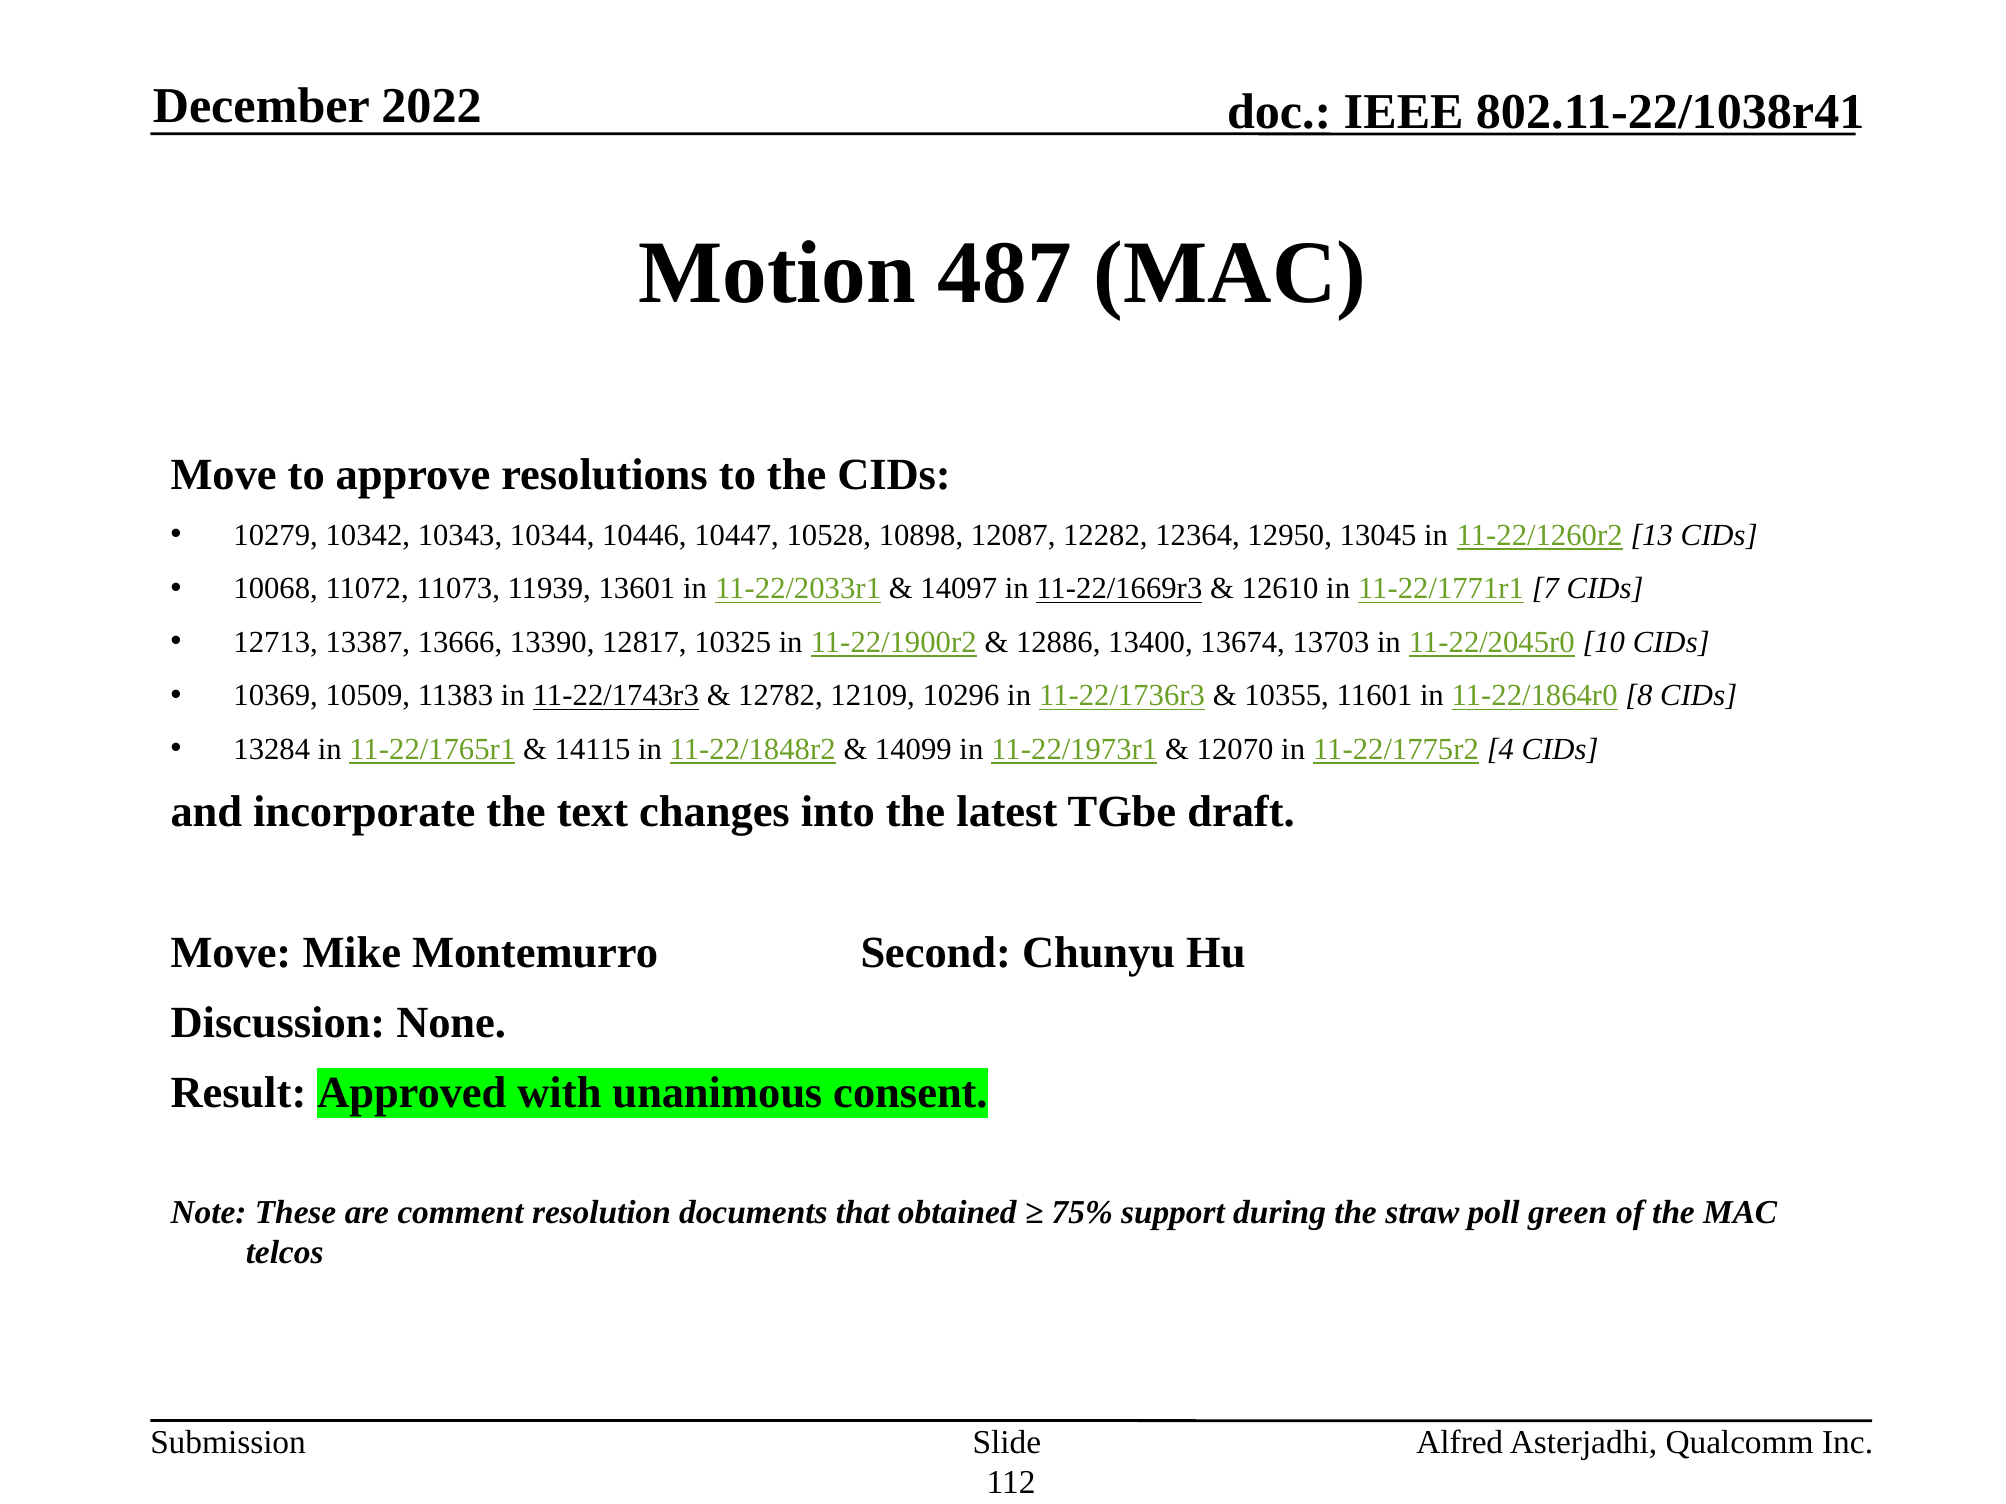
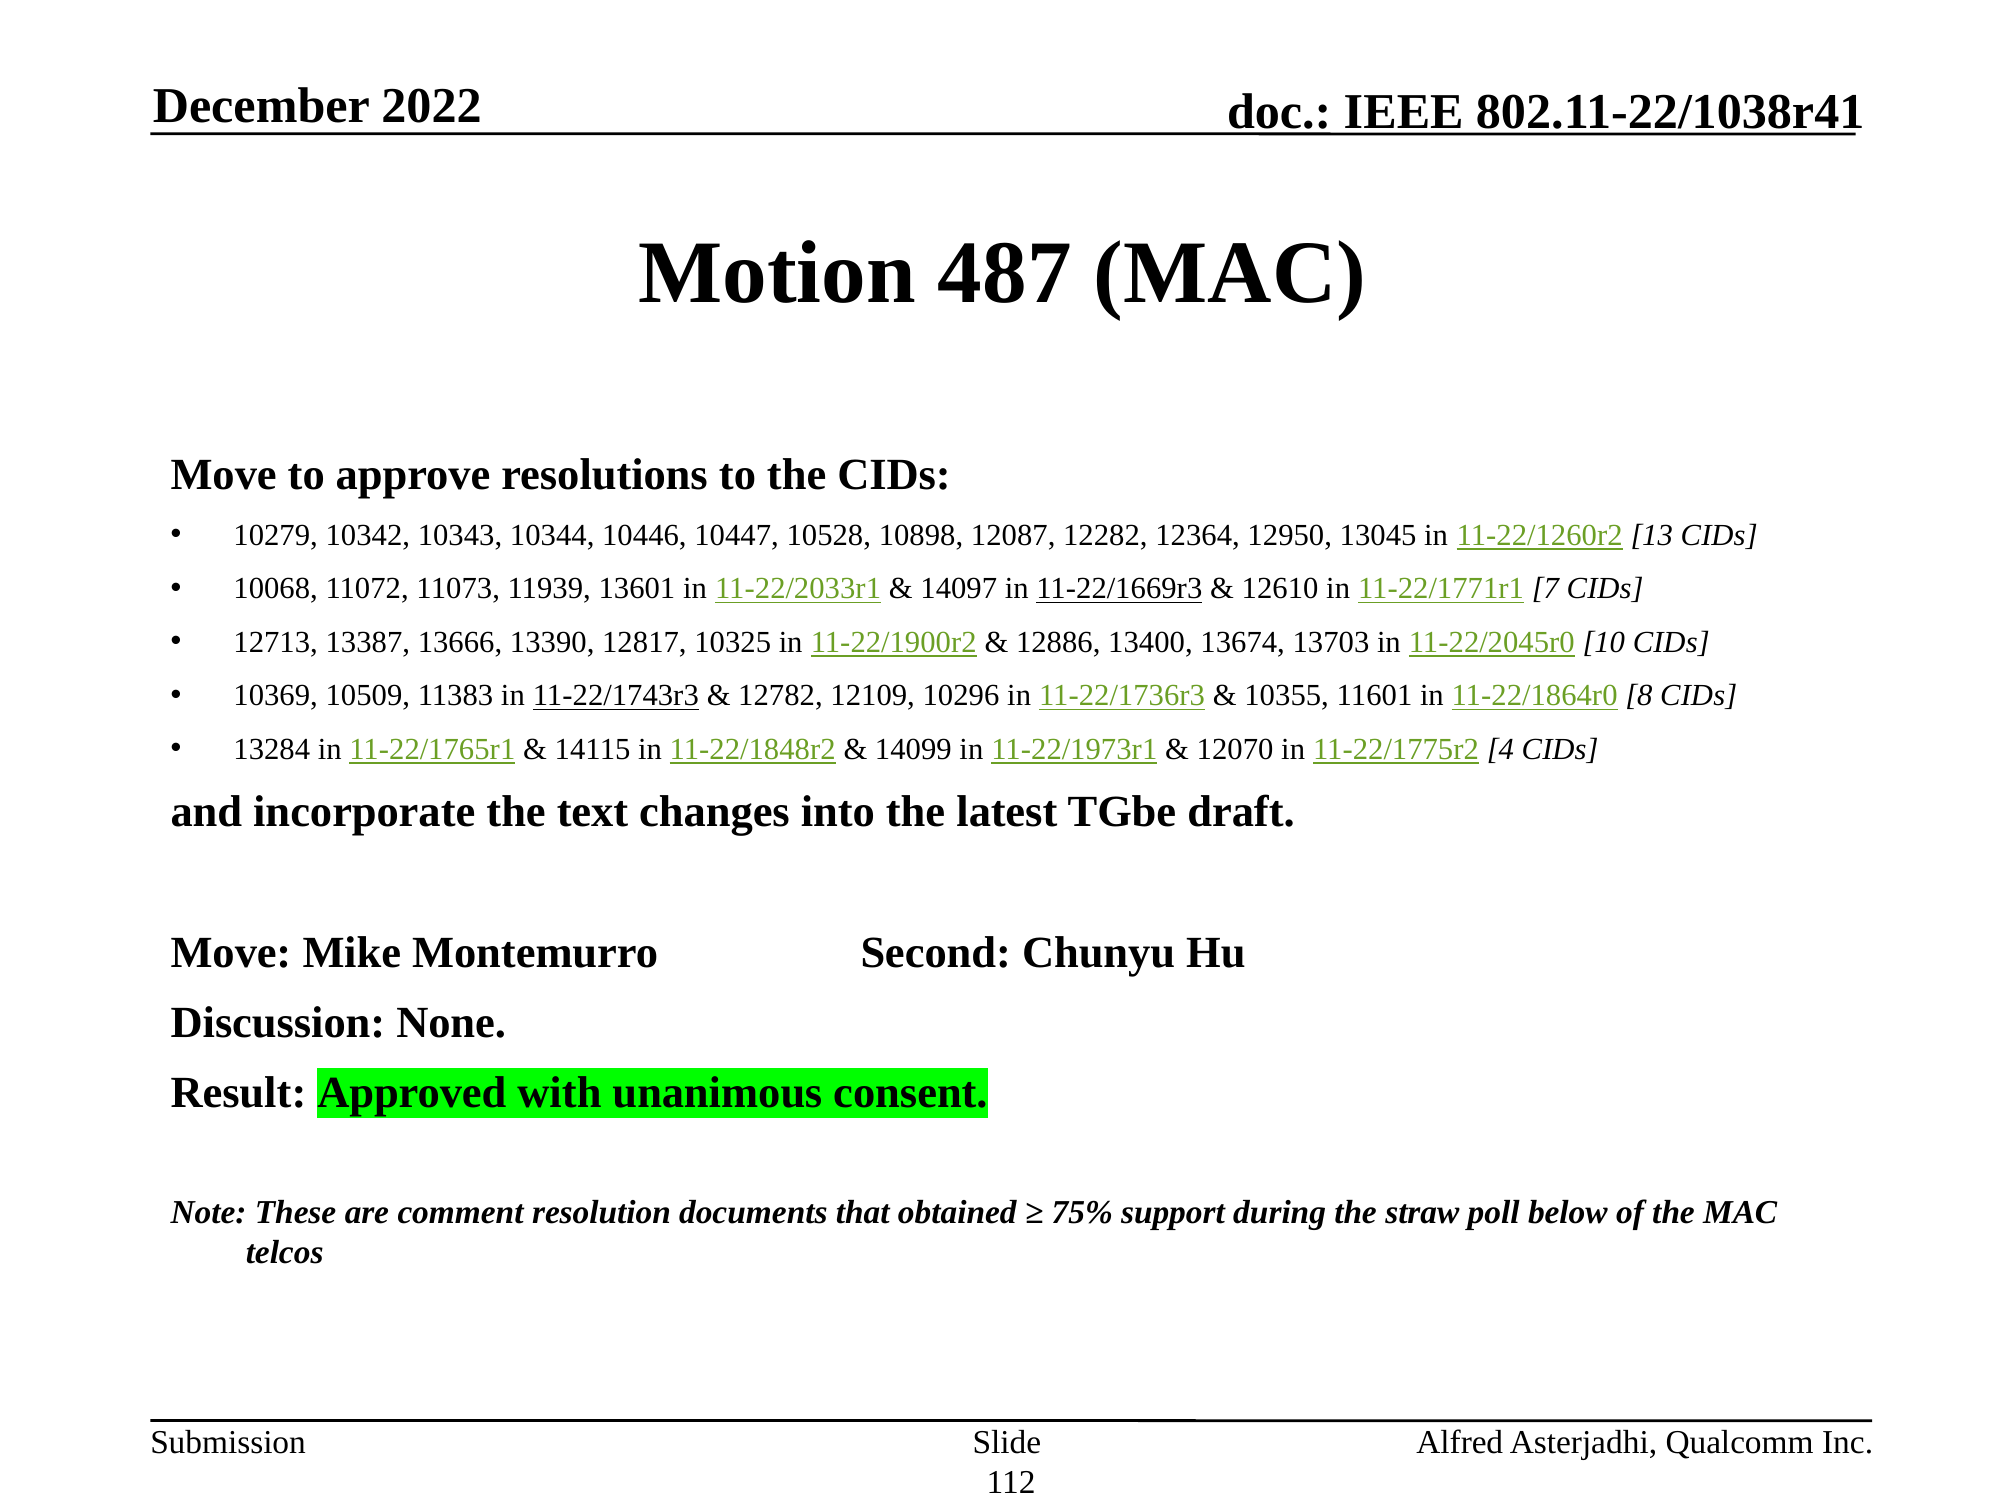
green: green -> below (1568, 1213)
